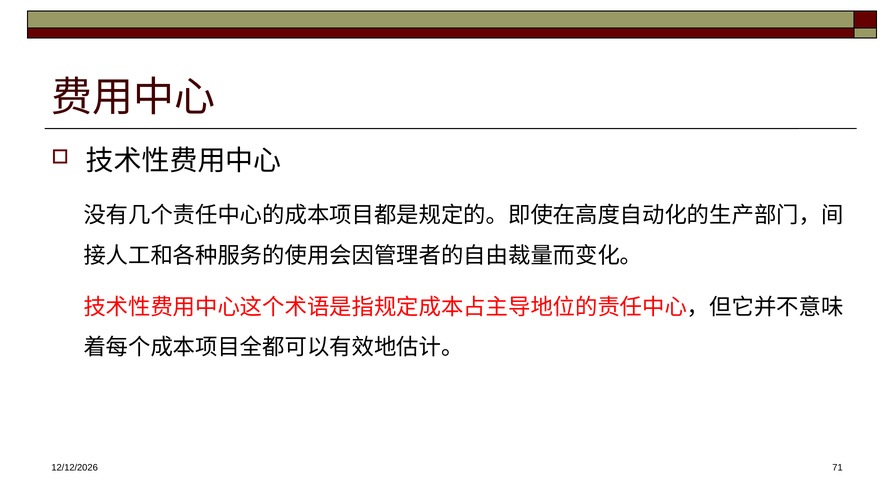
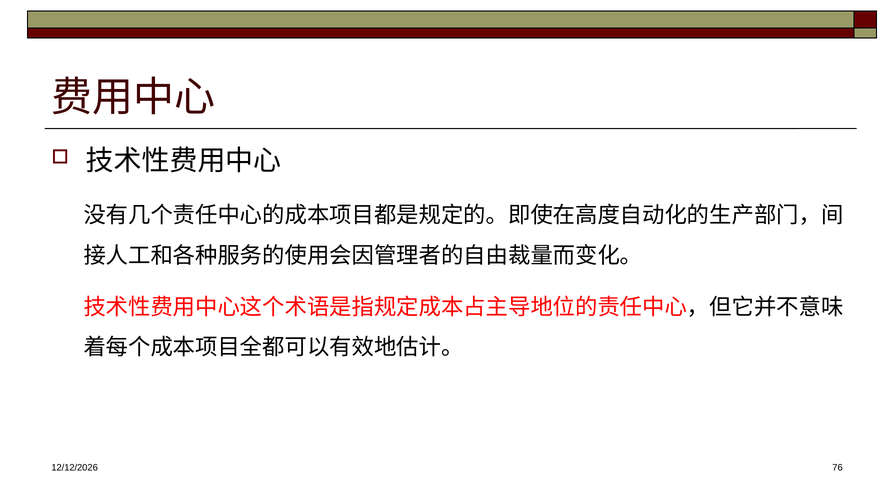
71: 71 -> 76 (838, 468)
